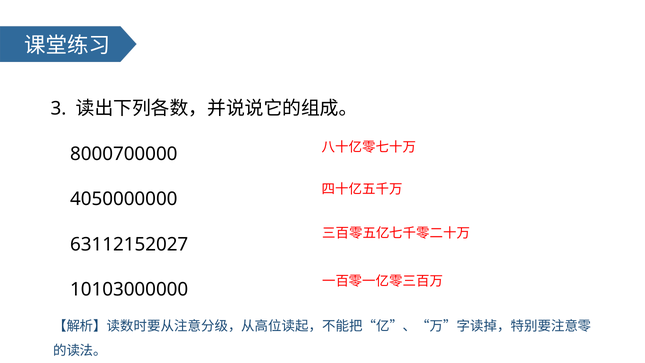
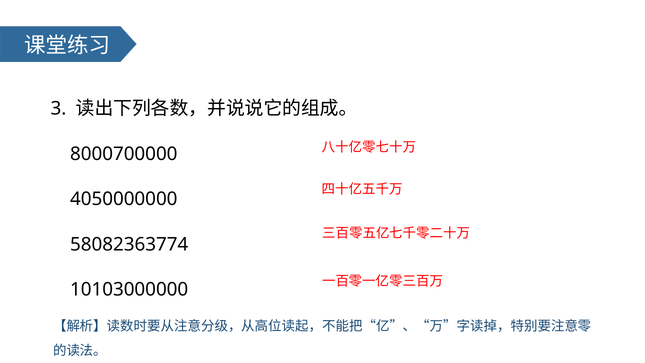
63112152027: 63112152027 -> 58082363774 (129, 244)
